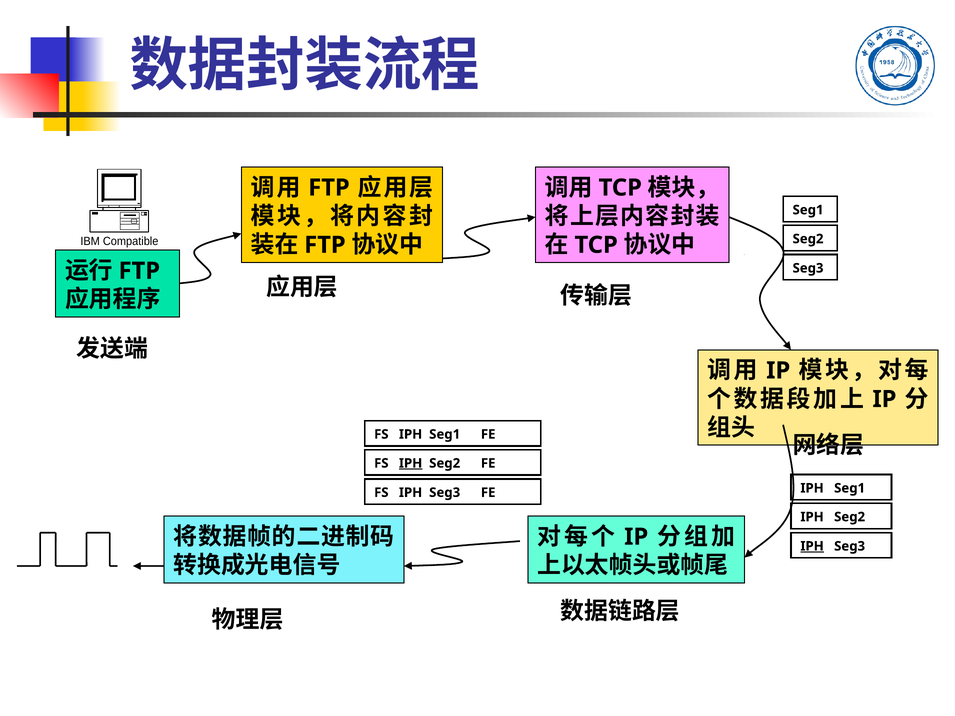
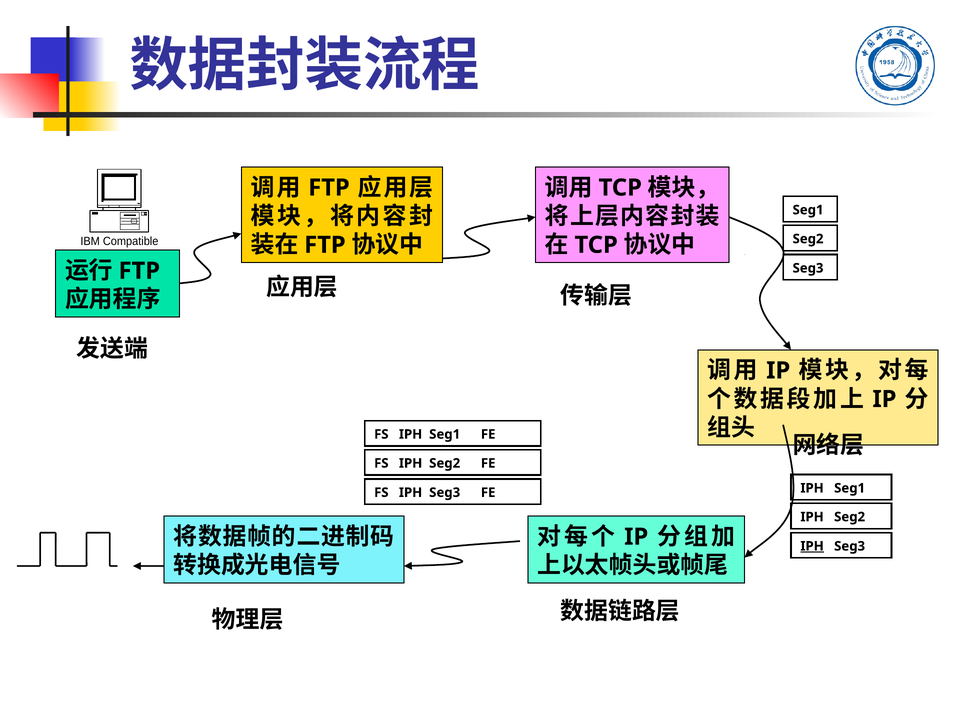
IPH underline: present -> none (411, 463)
